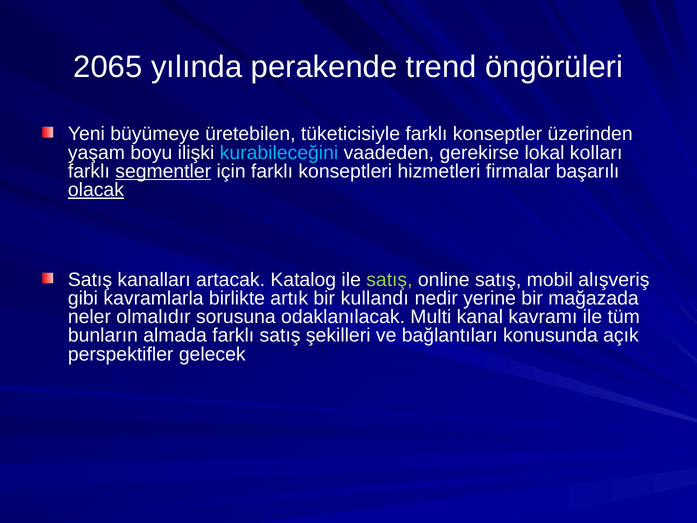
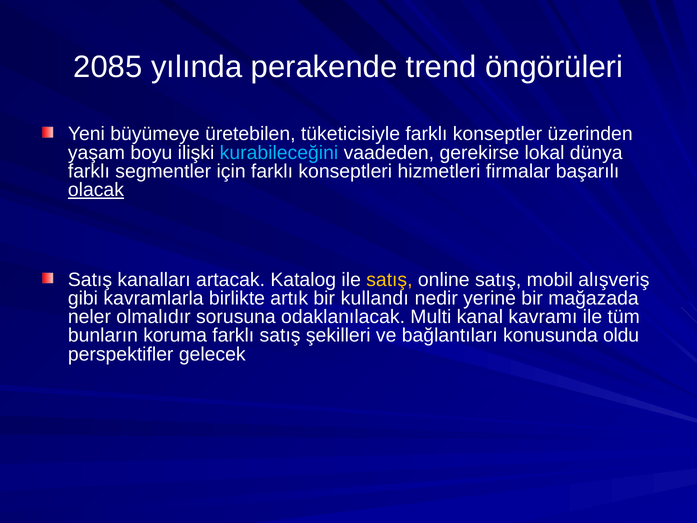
2065: 2065 -> 2085 (108, 67)
kolları: kolları -> dünya (596, 153)
segmentler underline: present -> none (163, 171)
satış colour: light green -> yellow (389, 280)
almada: almada -> koruma (175, 335)
açık: açık -> oldu (621, 335)
